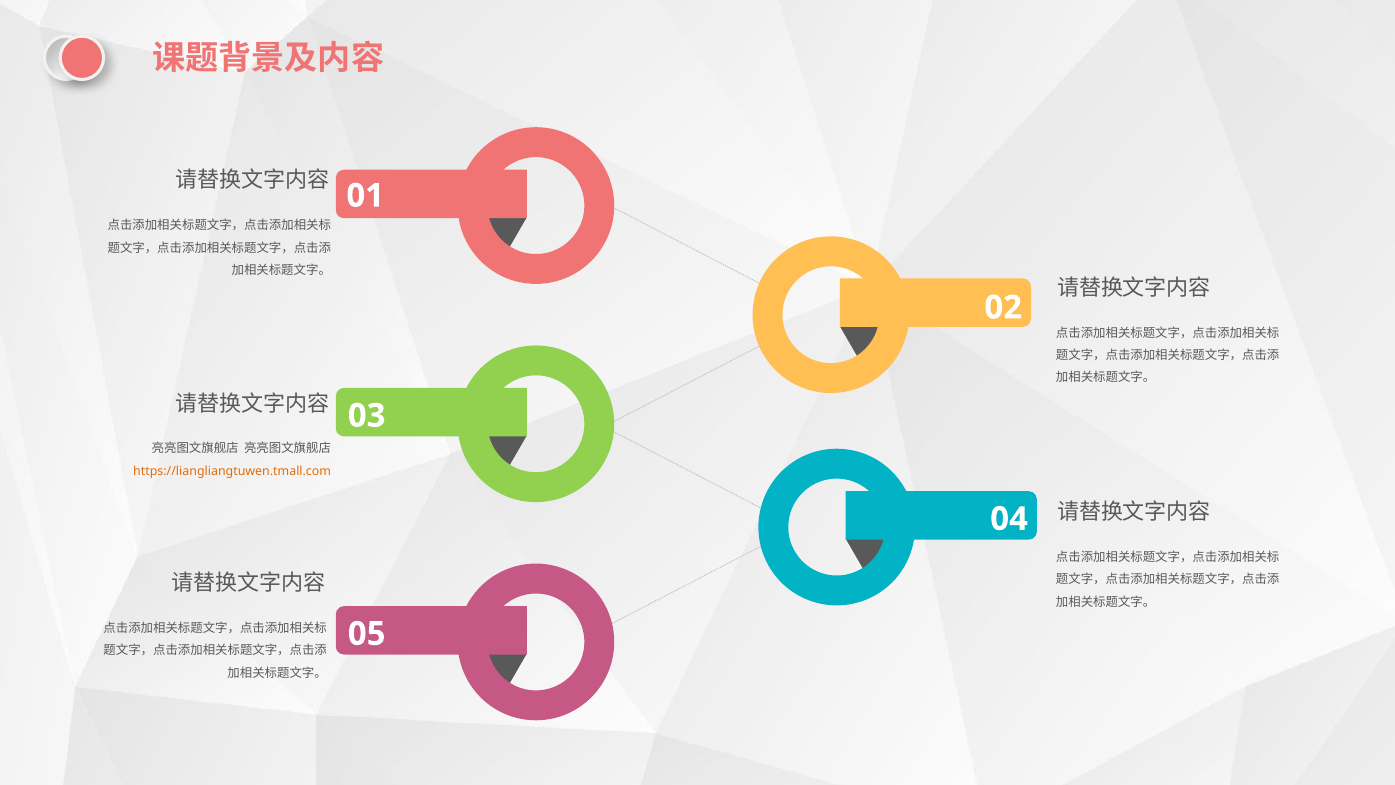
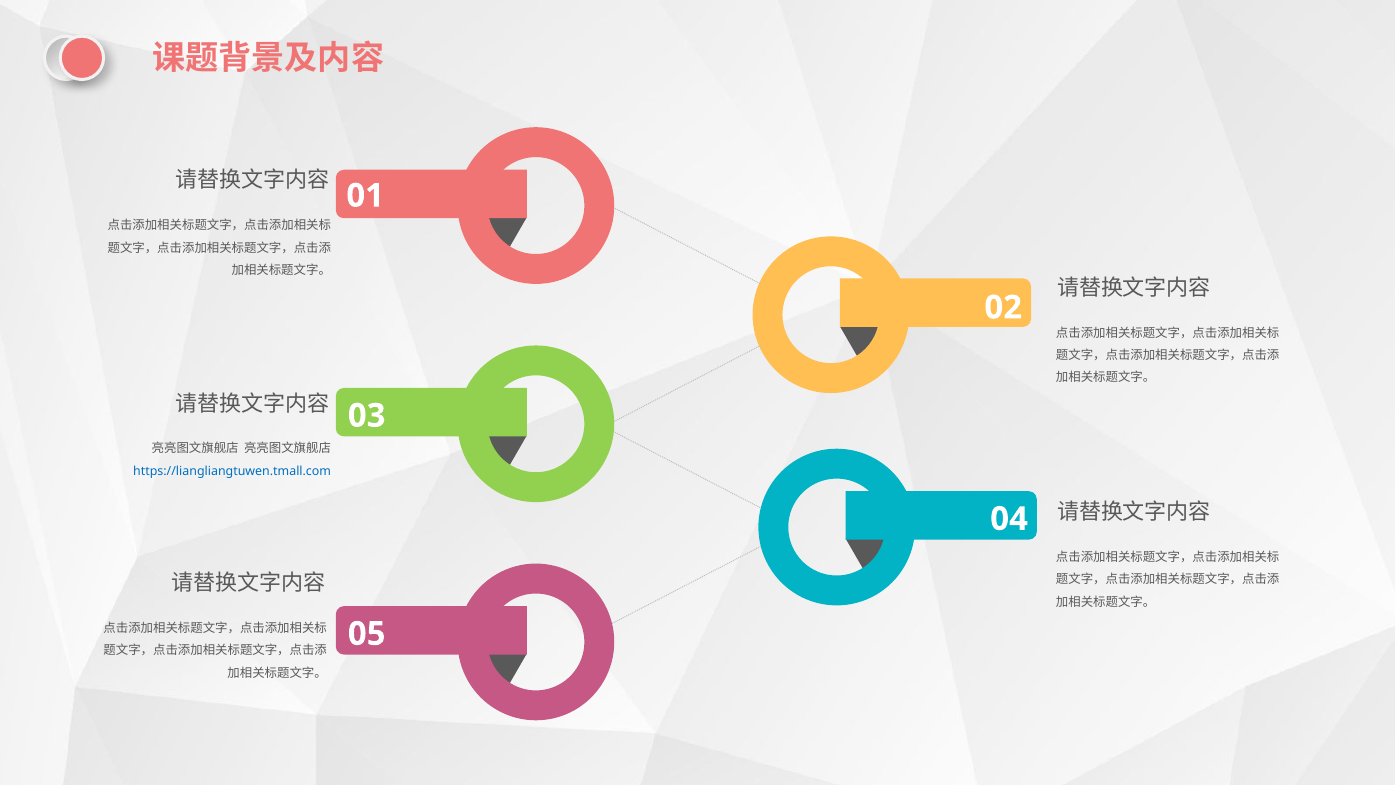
https://liangliangtuwen.tmall.com colour: orange -> blue (232, 471)
